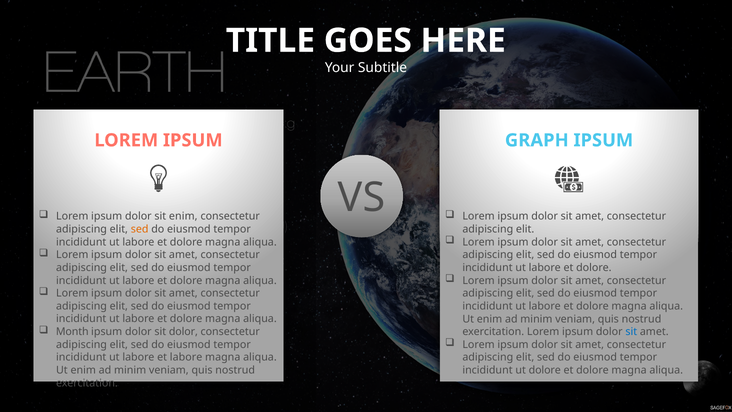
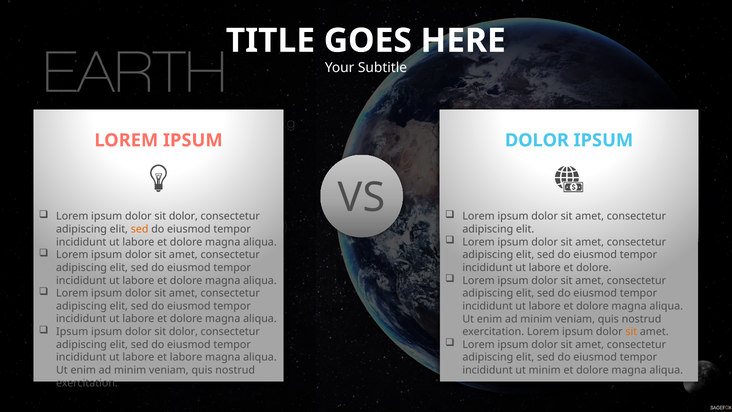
GRAPH: GRAPH -> DOLOR (537, 140)
enim: enim -> dolor (183, 216)
Month: Month -> Ipsum (72, 332)
sit colour: blue -> orange (631, 332)
ut dolore: dolore -> minim (545, 370)
